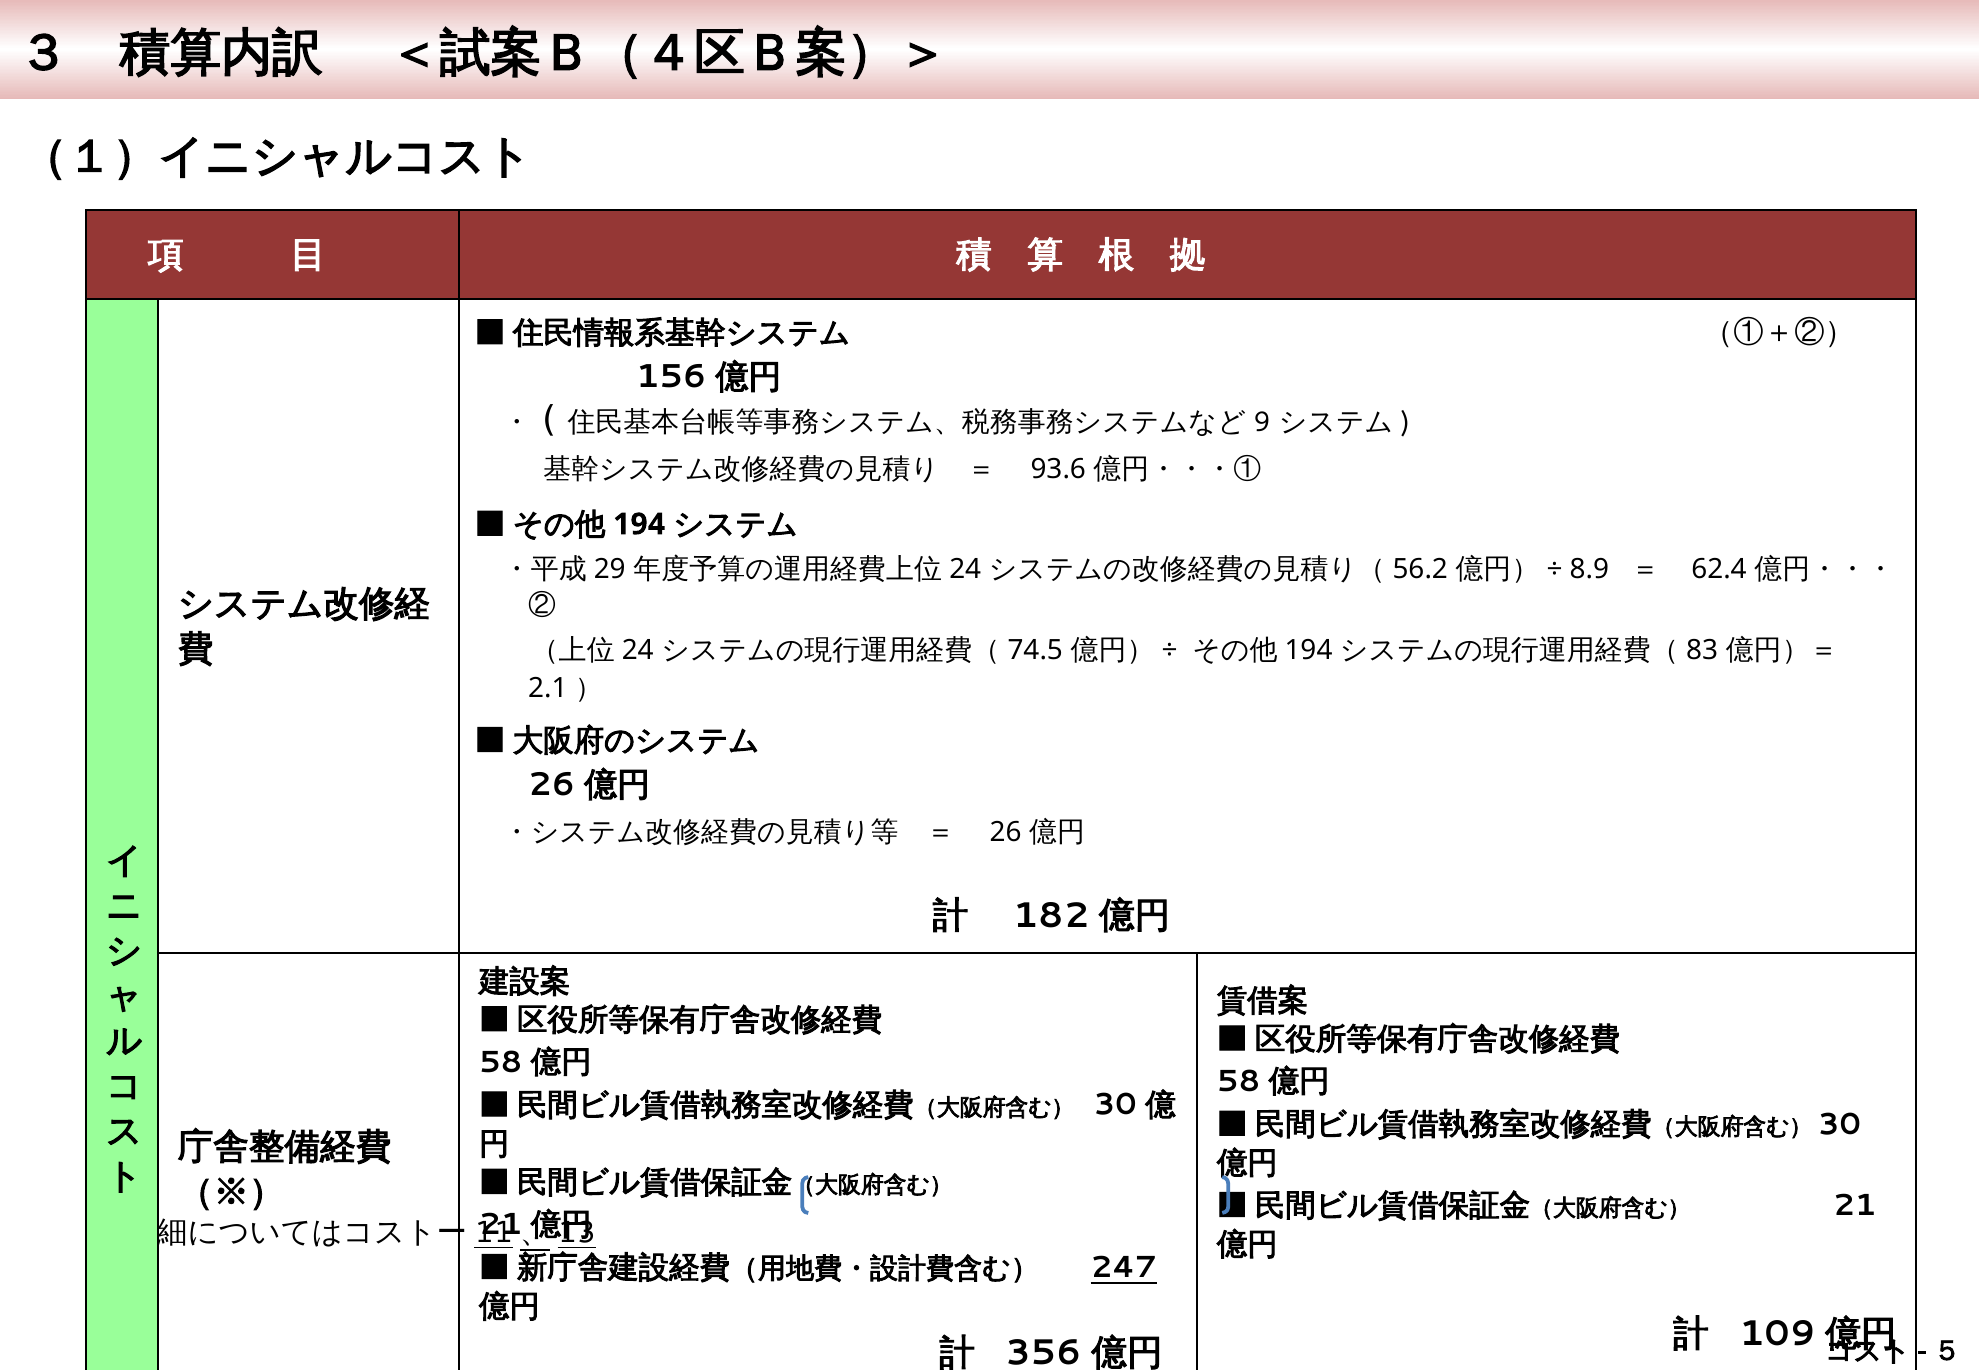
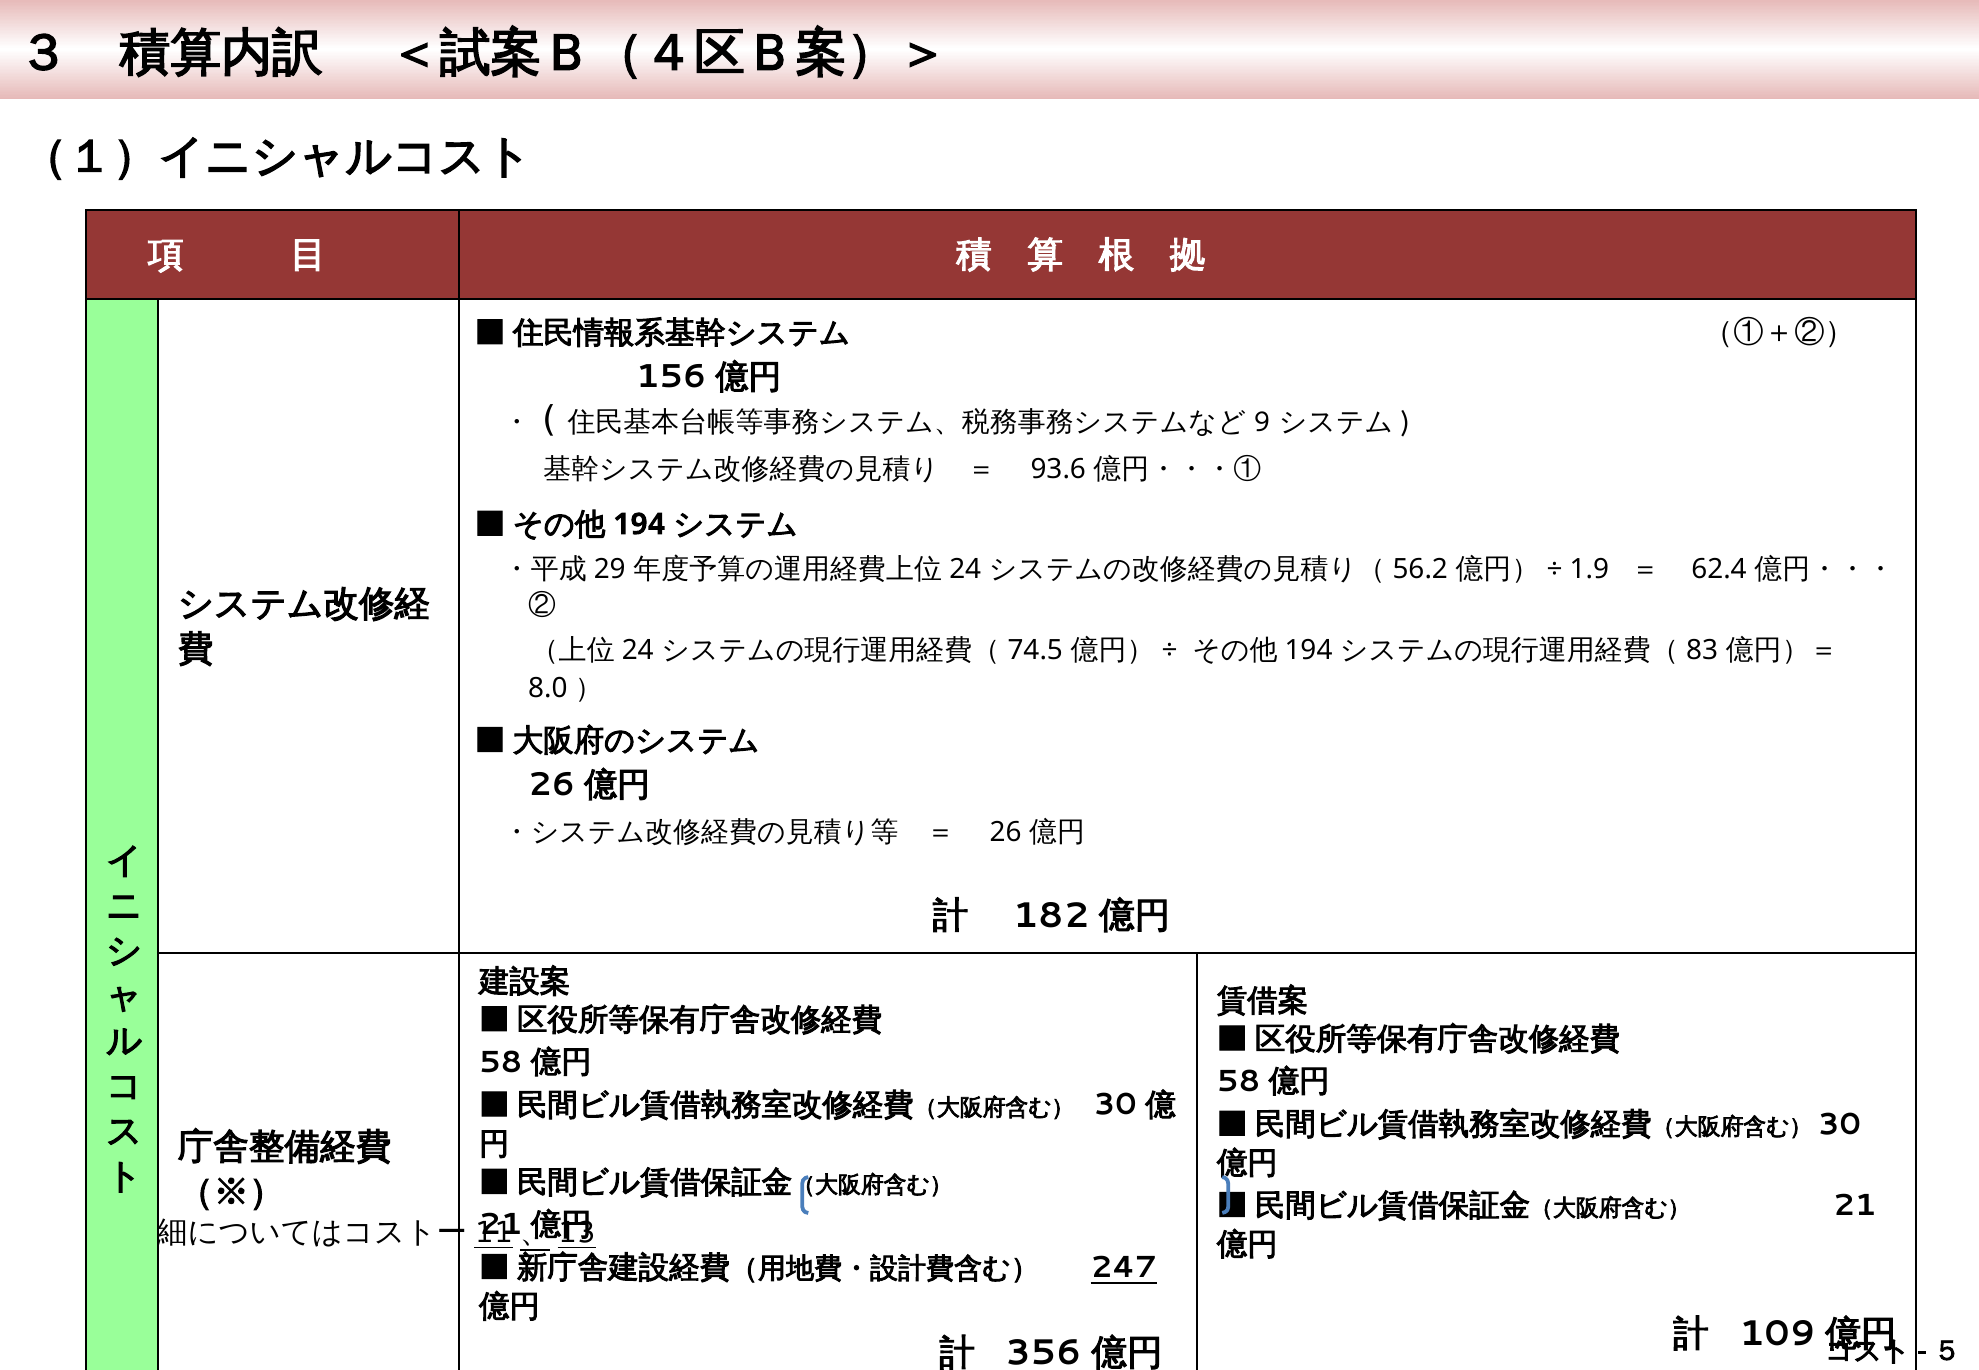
8.9: 8.9 -> 1.9 (1589, 570)
2.1: 2.1 -> 8.0 (548, 689)
